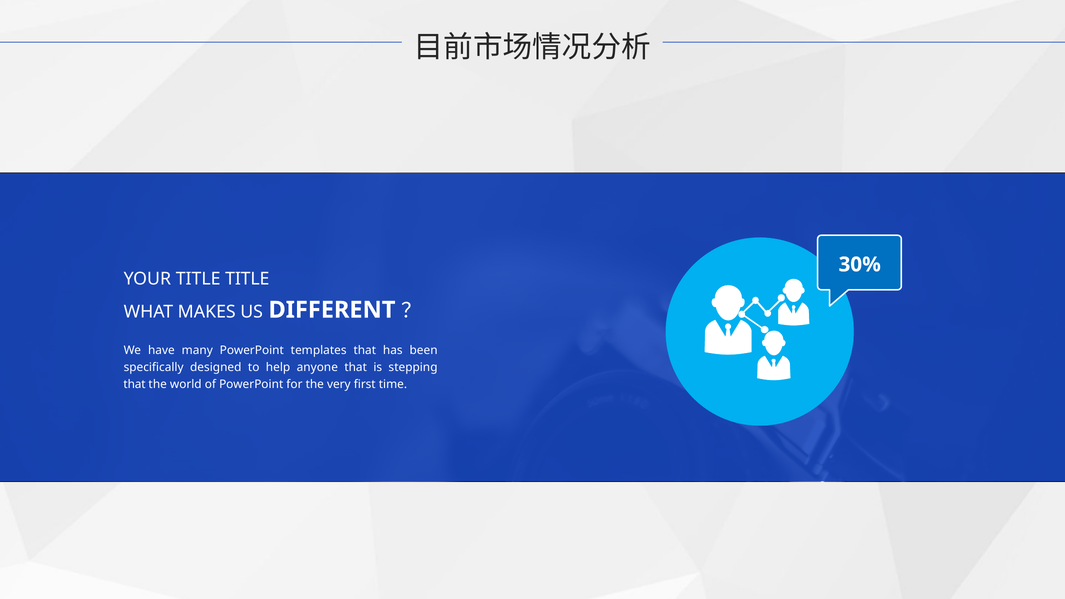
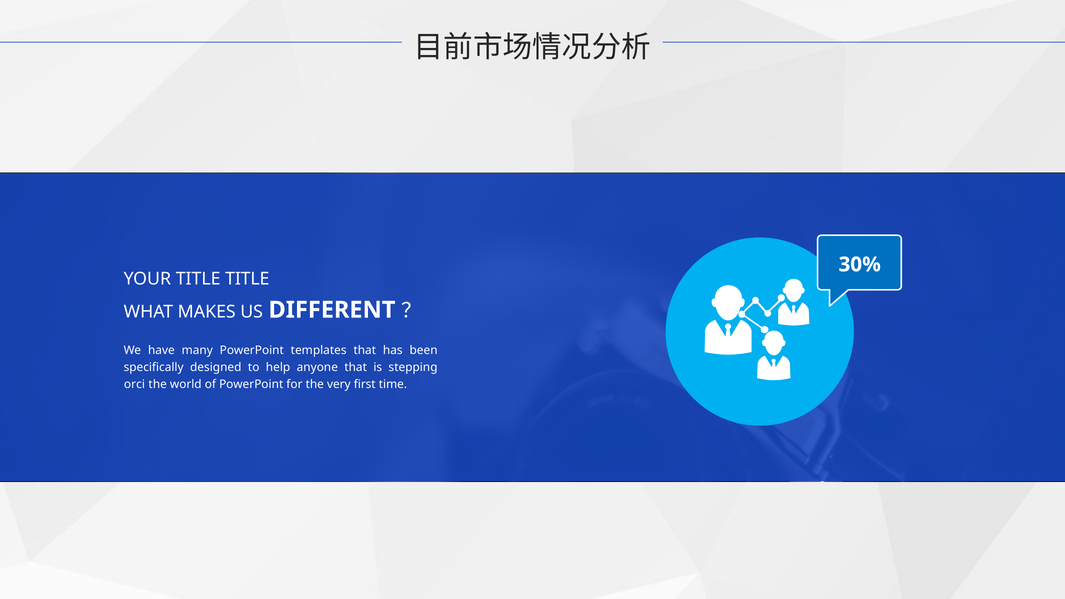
that: that -> orci (134, 384)
